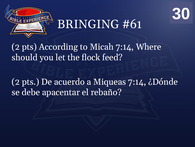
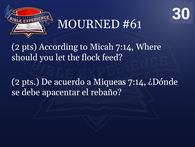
BRINGING: BRINGING -> MOURNED (88, 24)
